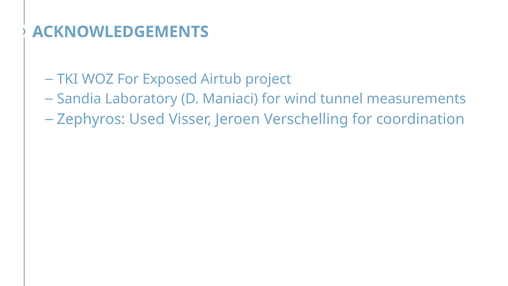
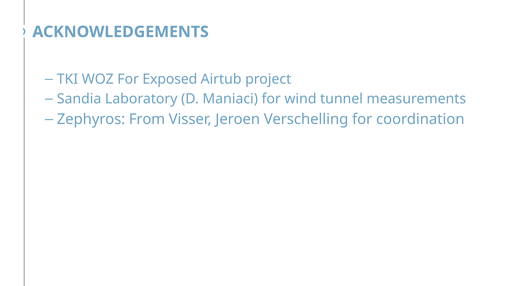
Used: Used -> From (147, 119)
